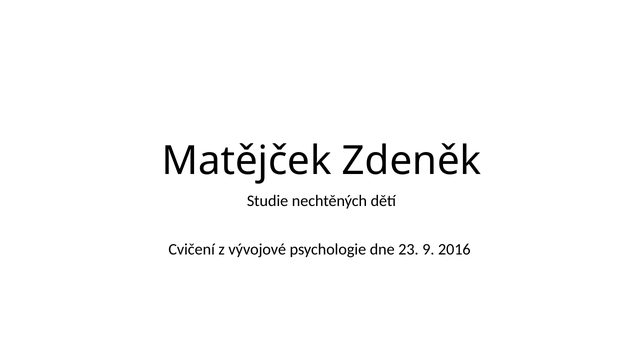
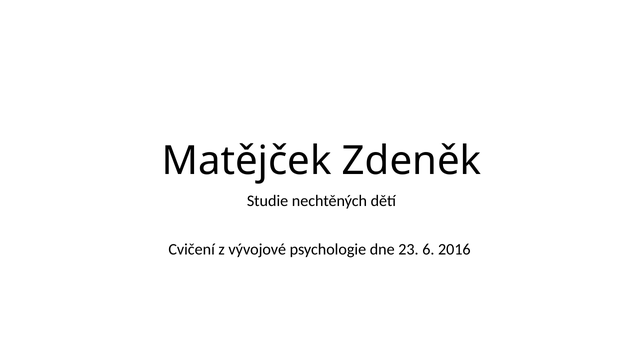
9: 9 -> 6 (428, 249)
